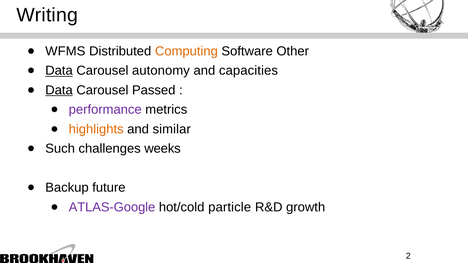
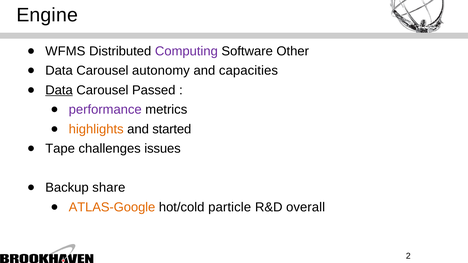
Writing: Writing -> Engine (47, 15)
Computing colour: orange -> purple (186, 51)
Data underline: present -> none (59, 71)
similar: similar -> started (172, 129)
Such: Such -> Tape (60, 149)
weeks: weeks -> issues (163, 149)
future: future -> share (109, 188)
ATLAS-Google colour: purple -> orange (112, 207)
growth: growth -> overall (306, 207)
